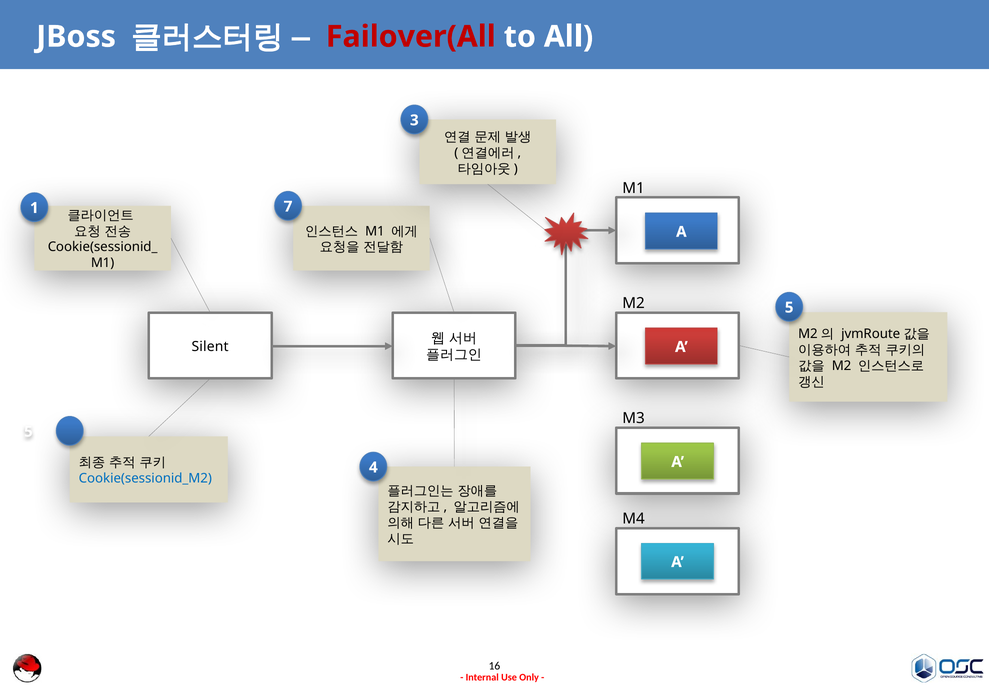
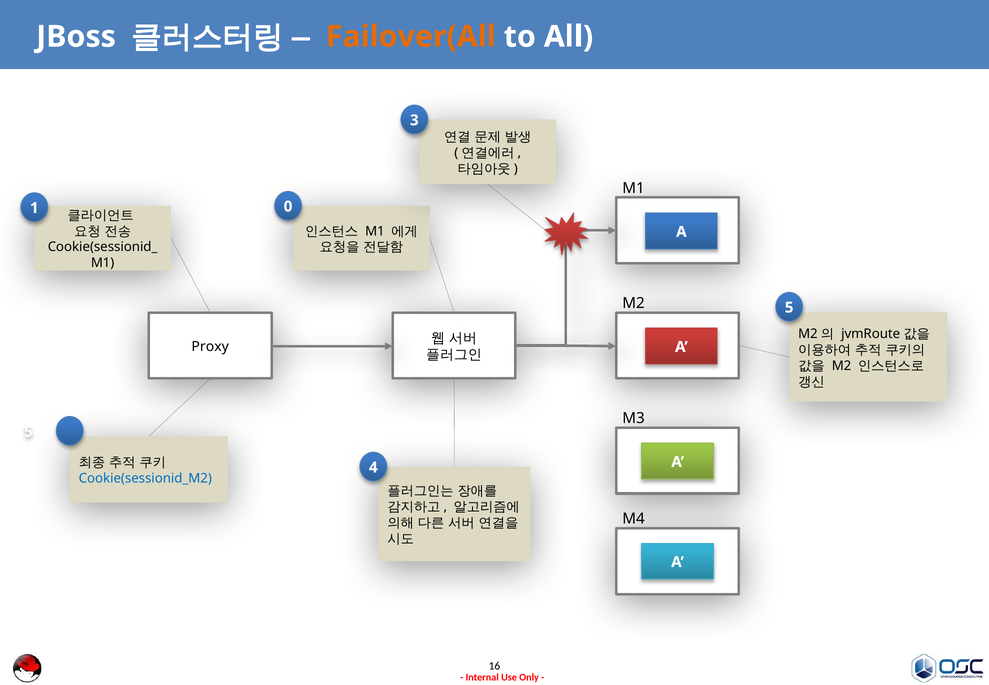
Failover(All colour: red -> orange (411, 37)
7: 7 -> 0 (288, 206)
Silent: Silent -> Proxy (210, 346)
